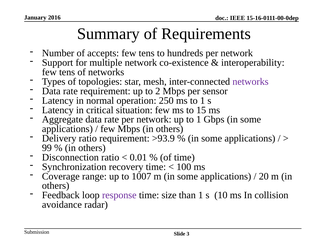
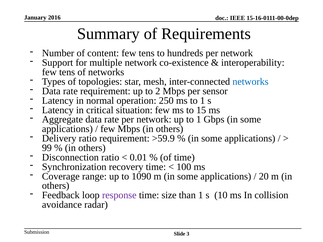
accepts: accepts -> content (103, 53)
networks colour: purple -> blue (251, 82)
>93.9: >93.9 -> >59.9 (163, 139)
1007: 1007 -> 1090 (141, 176)
